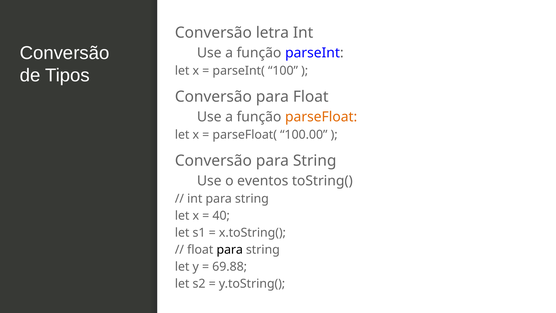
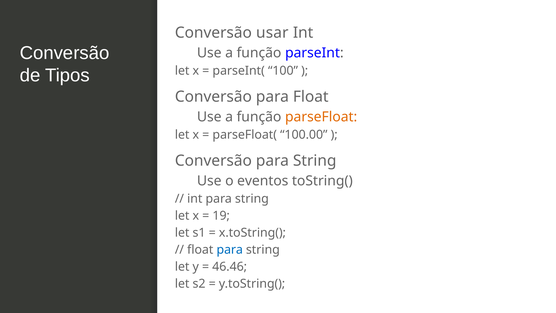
letra: letra -> usar (272, 33)
40: 40 -> 19 (221, 216)
para colour: black -> blue (230, 250)
69.88: 69.88 -> 46.46 (230, 267)
